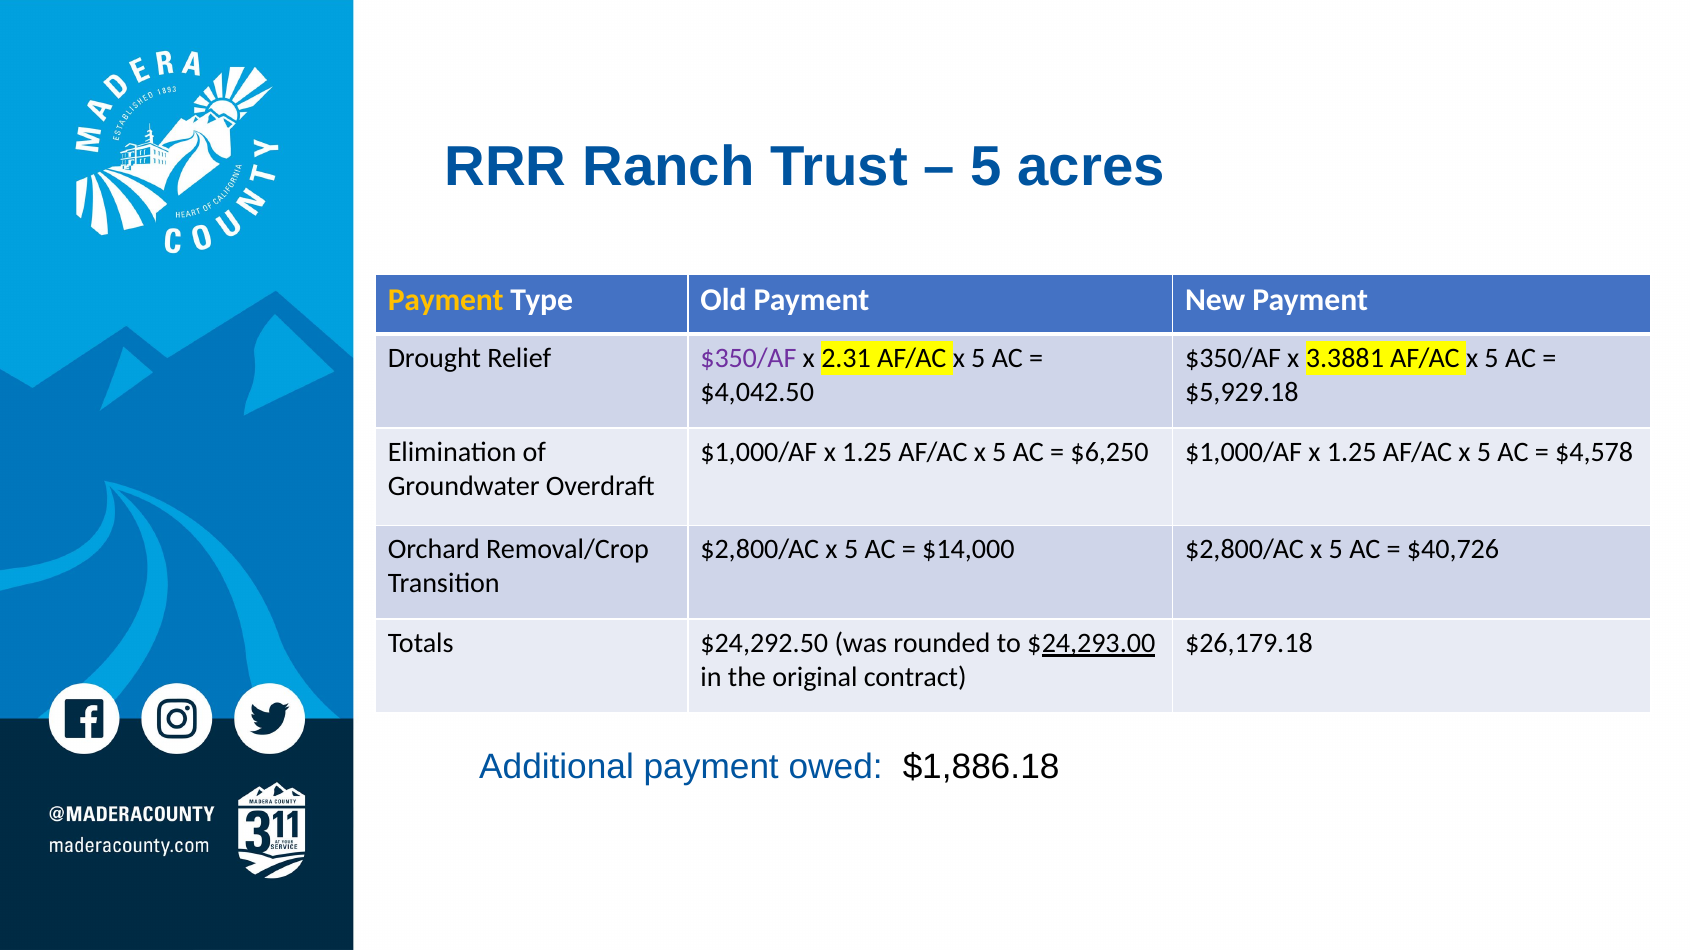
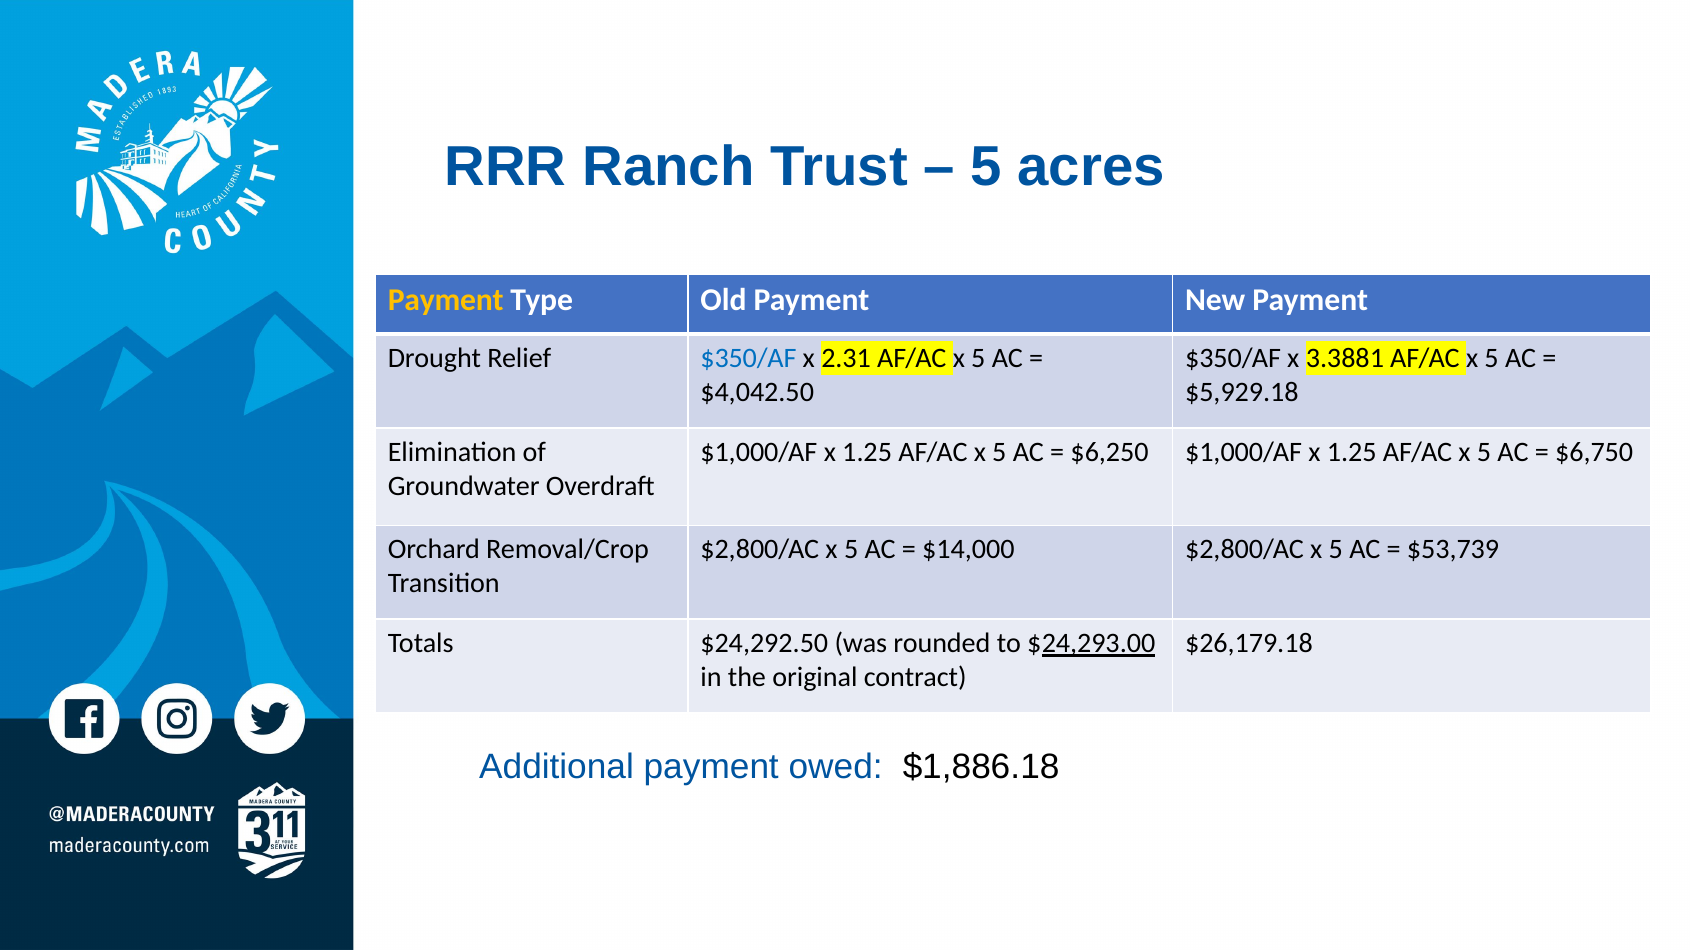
$350/AF colour: purple -> blue (748, 358)
$4,578: $4,578 -> $6,750 (1594, 452)
$40,726: $40,726 -> $53,739 (1453, 550)
